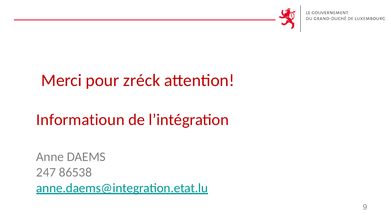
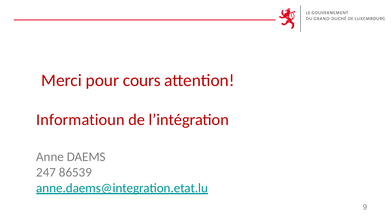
zréck: zréck -> cours (142, 80)
86538: 86538 -> 86539 (75, 172)
